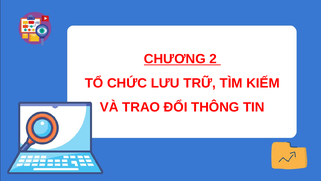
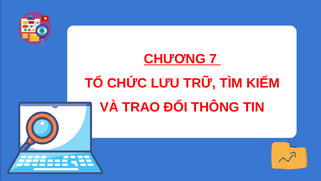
2: 2 -> 7 (213, 59)
